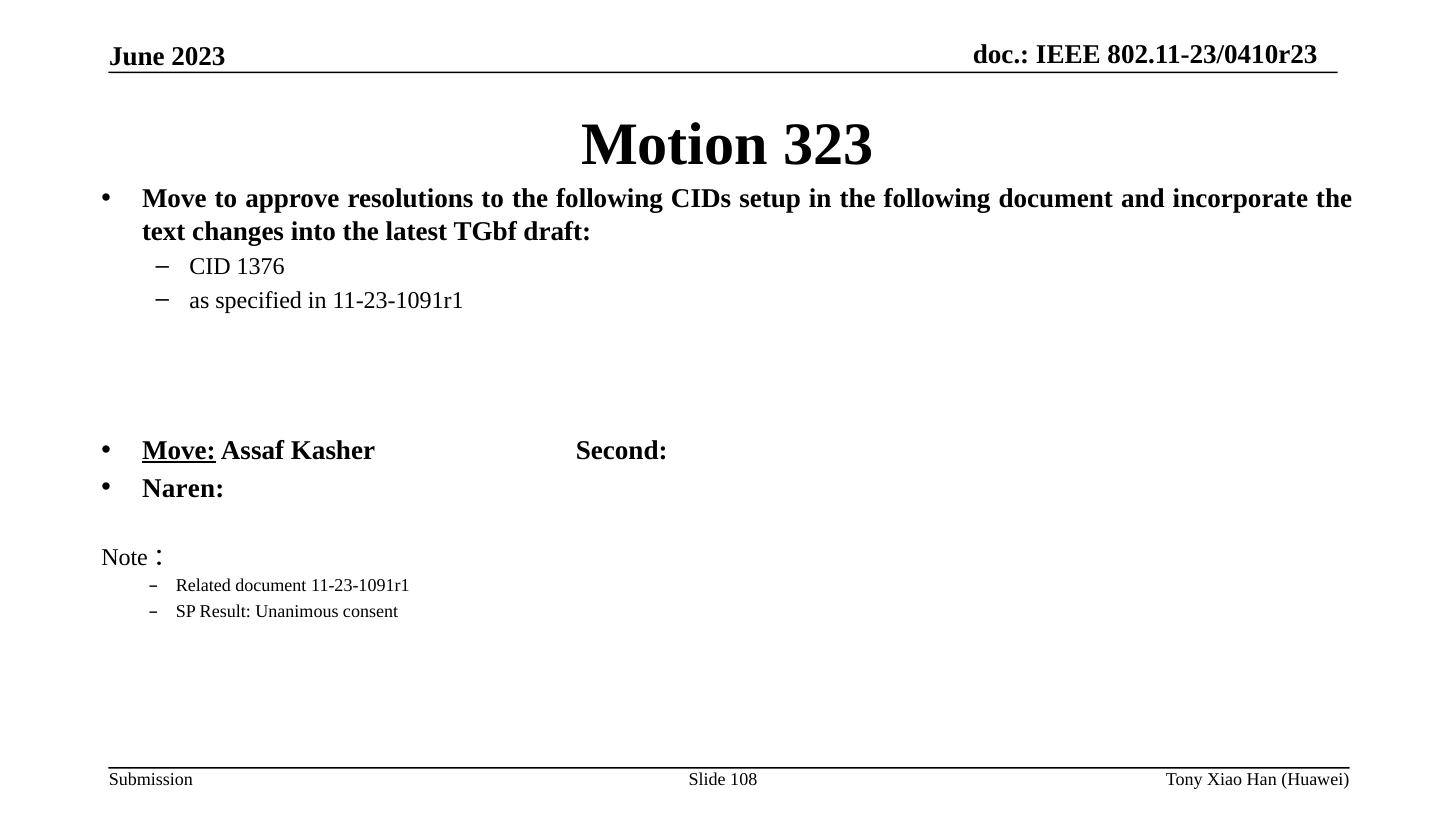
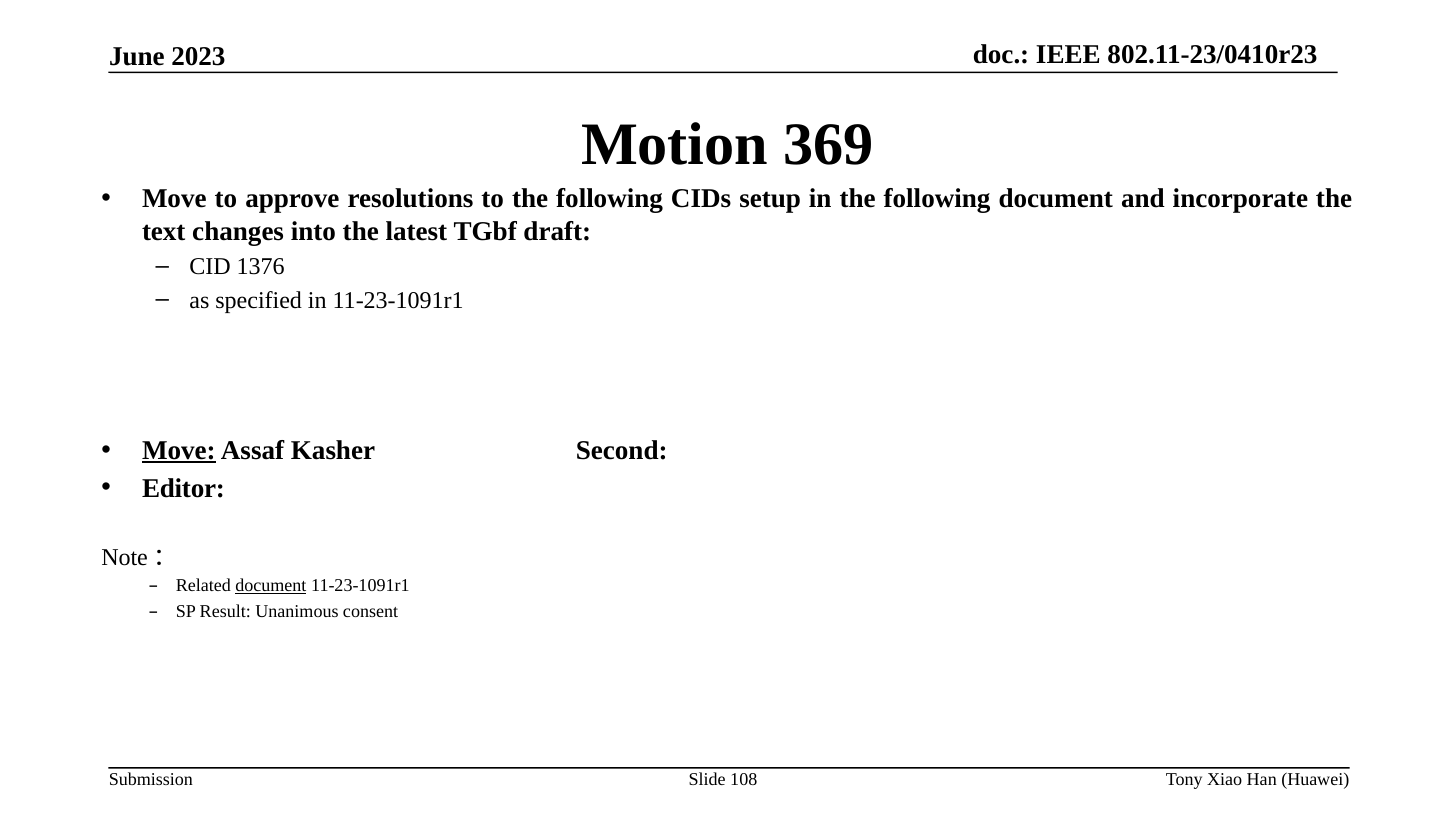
323: 323 -> 369 (828, 145)
Naren: Naren -> Editor (183, 489)
document underline: none -> present (271, 586)
